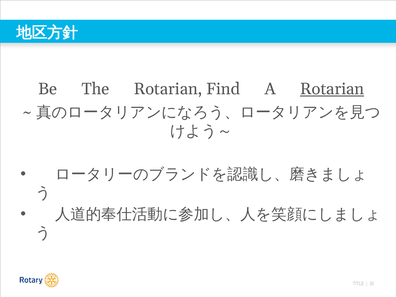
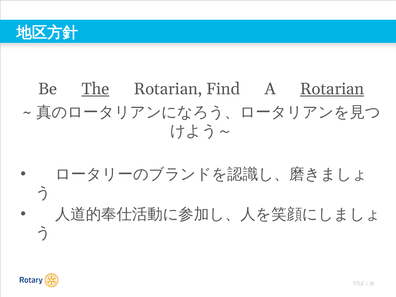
The underline: none -> present (95, 89)
